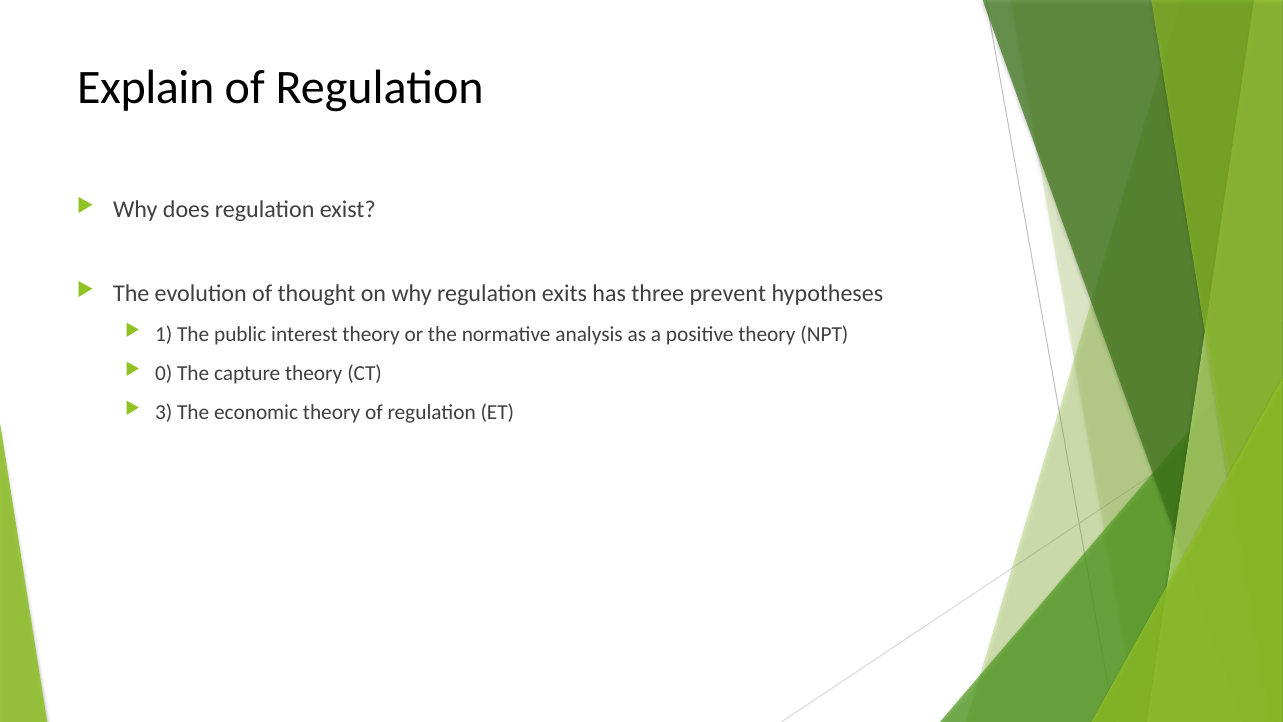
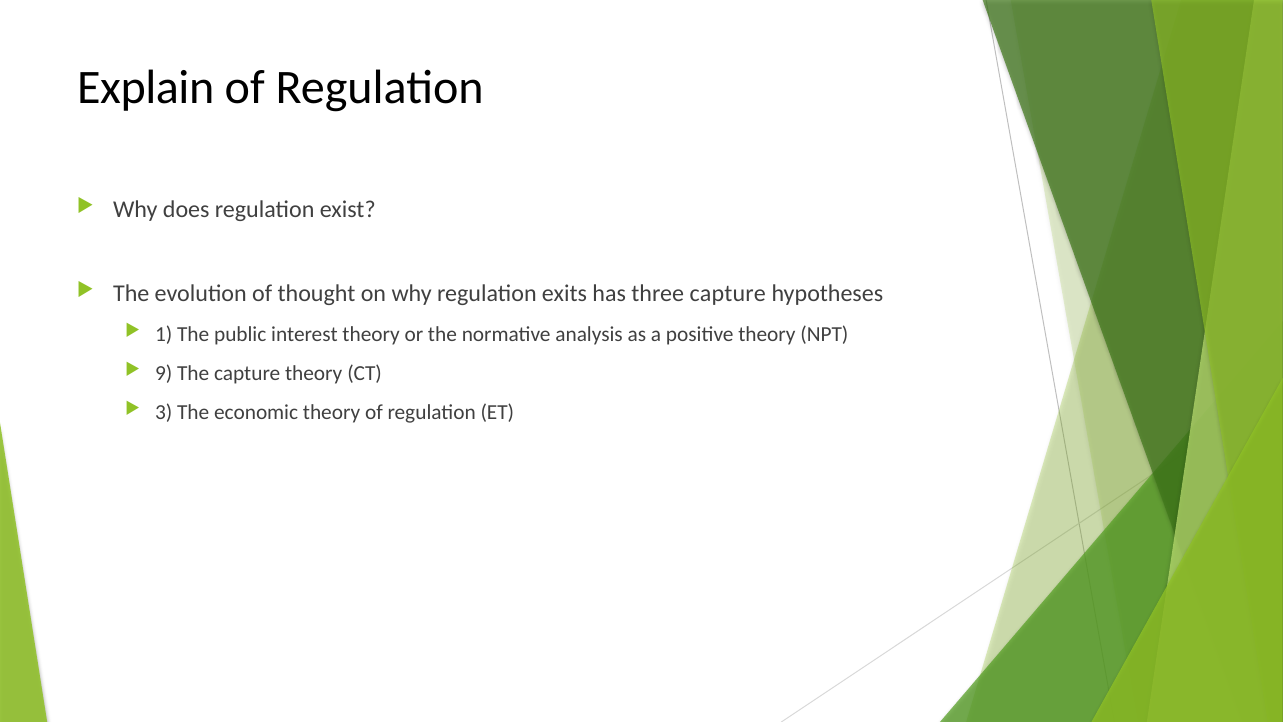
three prevent: prevent -> capture (728, 294)
0: 0 -> 9 (164, 373)
